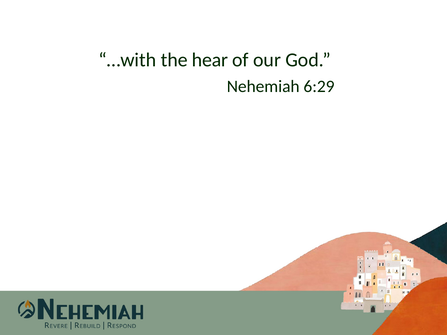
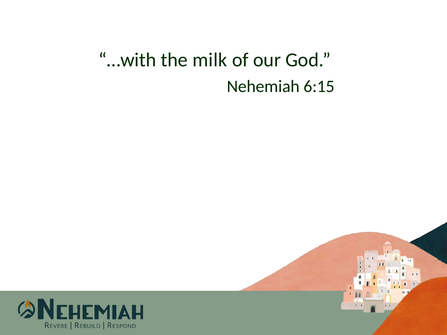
hear: hear -> milk (210, 60)
6:29: 6:29 -> 6:15 (319, 86)
